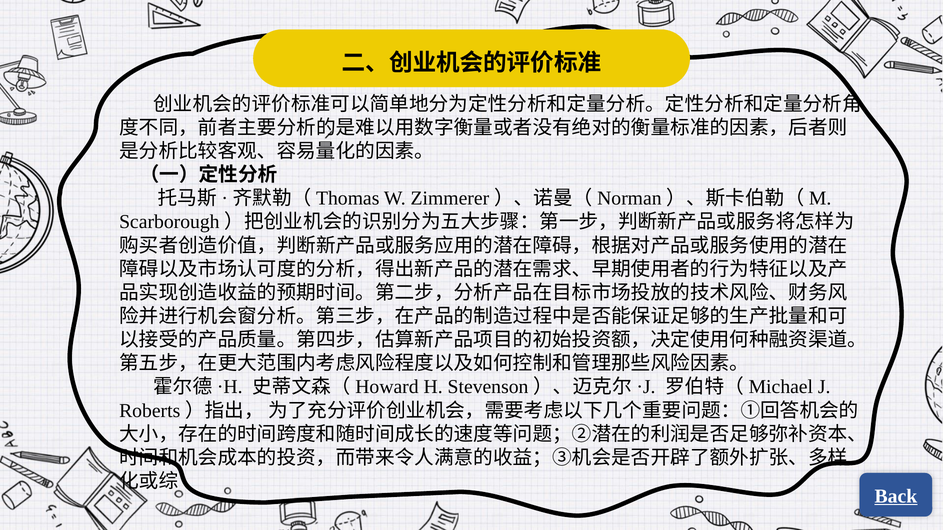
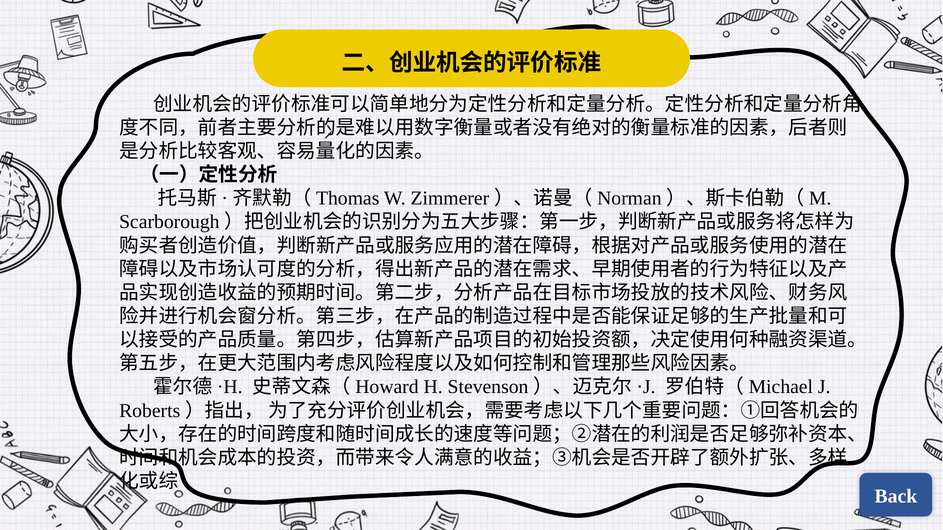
Back underline: present -> none (896, 496)
